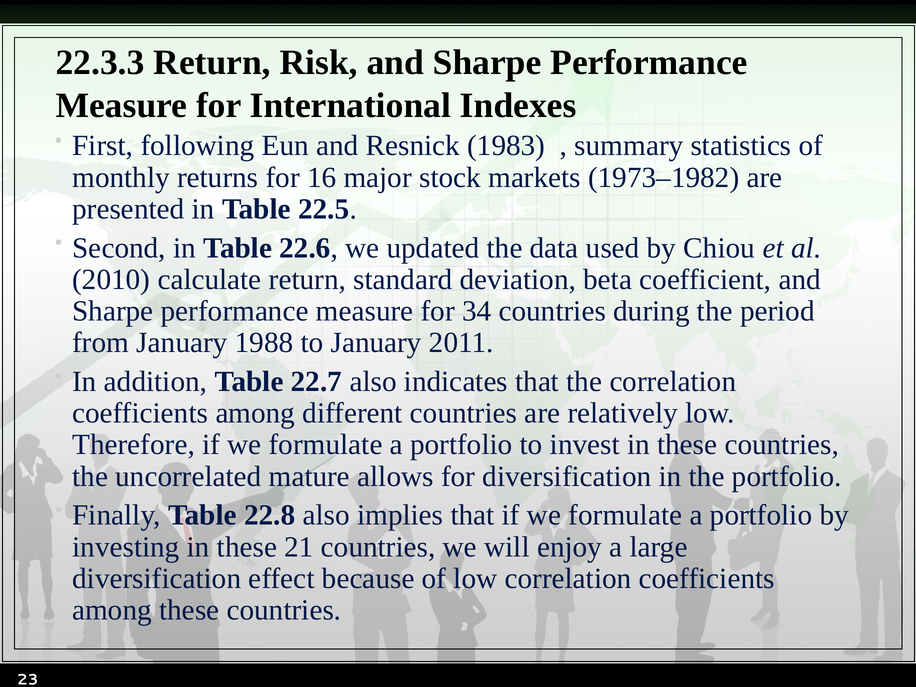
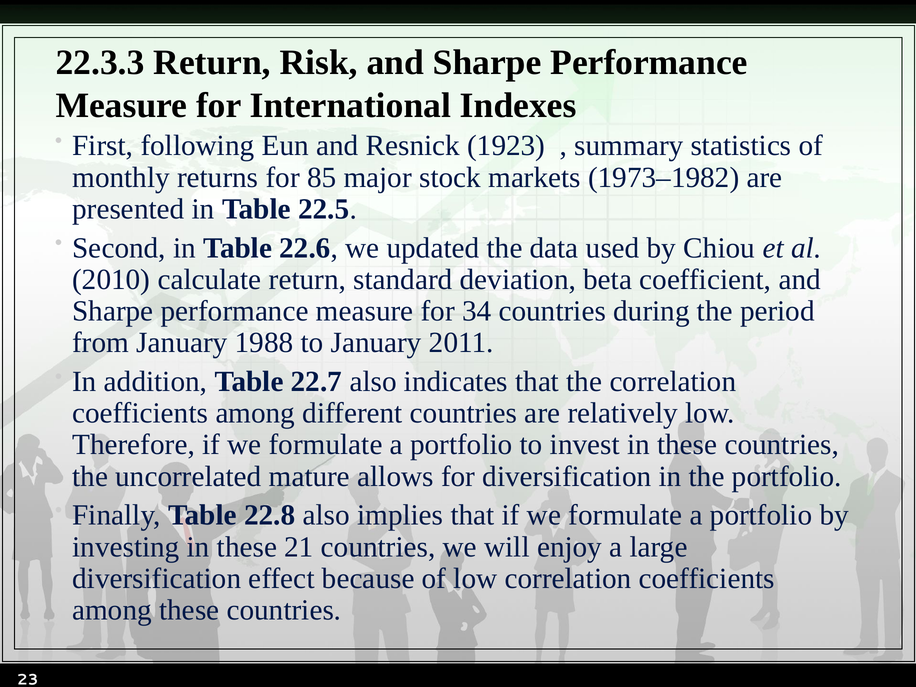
1983: 1983 -> 1923 (506, 146)
16: 16 -> 85 (322, 177)
